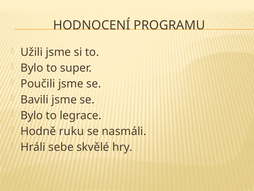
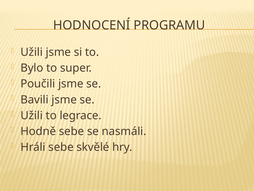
Bylo: Bylo -> Užili (32, 115)
Hodně ruku: ruku -> sebe (72, 131)
